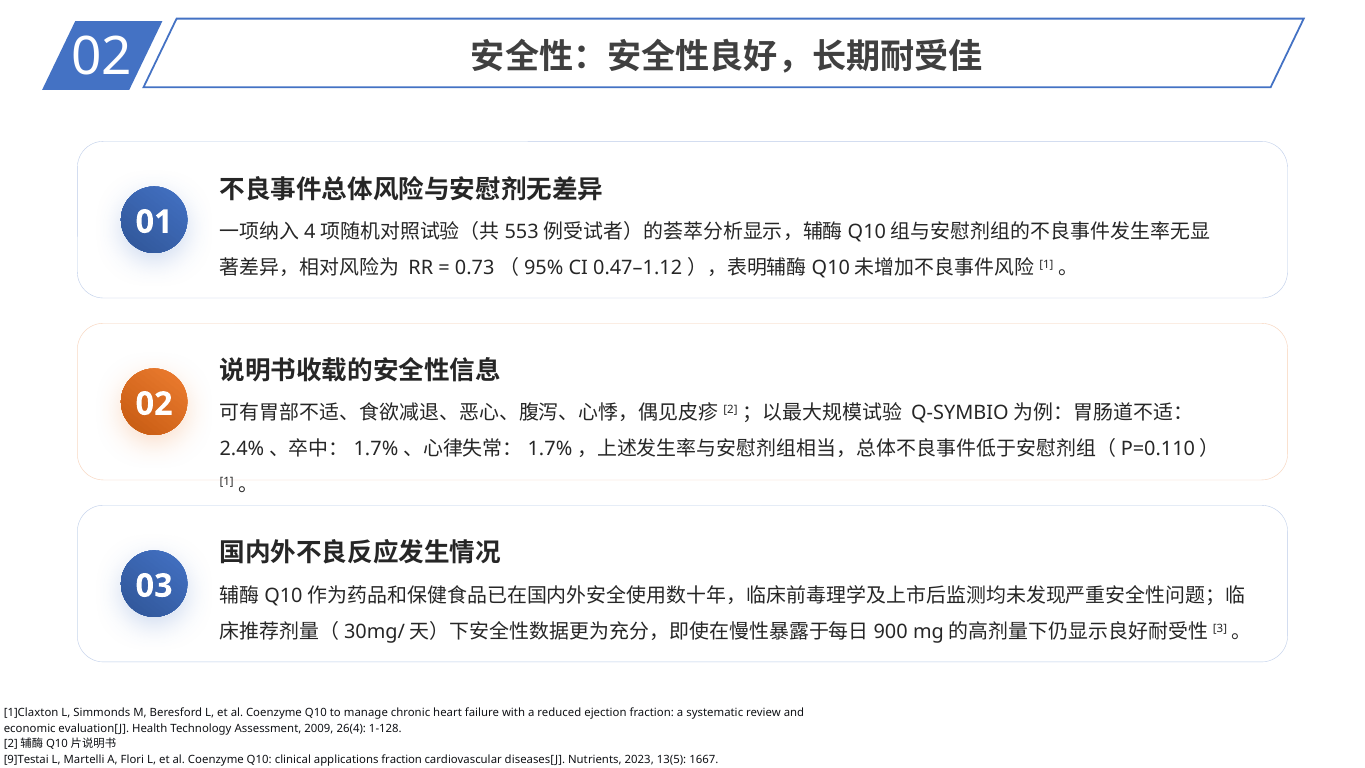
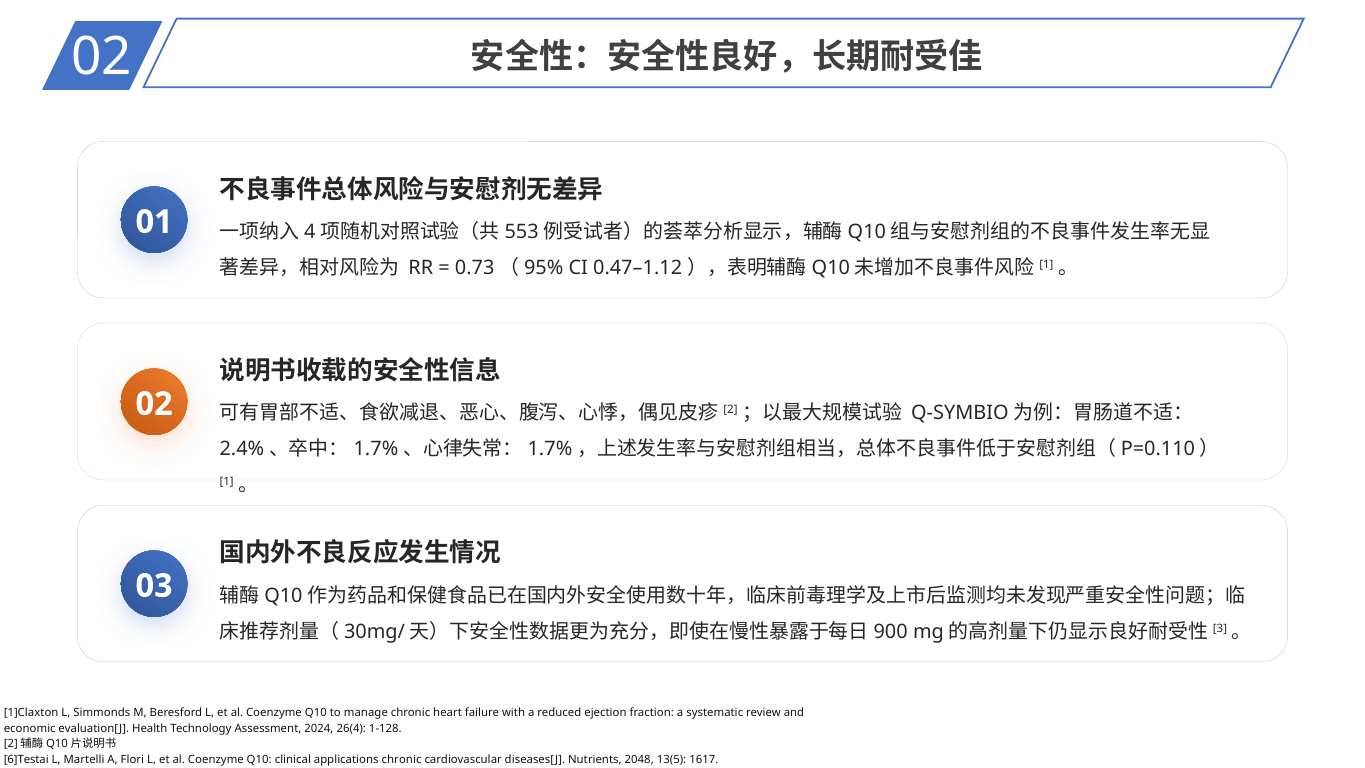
2009: 2009 -> 2024 (319, 728)
9]Testai: 9]Testai -> 6]Testai (26, 759)
applications fraction: fraction -> chronic (402, 759)
2023: 2023 -> 2048 (639, 759)
1667: 1667 -> 1617 (704, 759)
